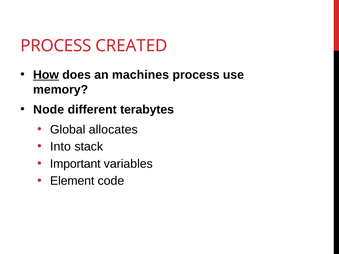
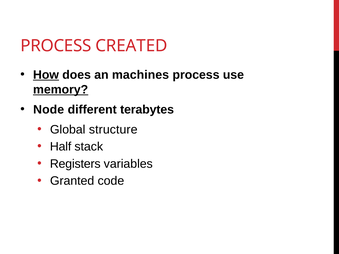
memory underline: none -> present (61, 90)
allocates: allocates -> structure (113, 130)
Into: Into -> Half (61, 147)
Important: Important -> Registers (75, 164)
Element: Element -> Granted (72, 181)
